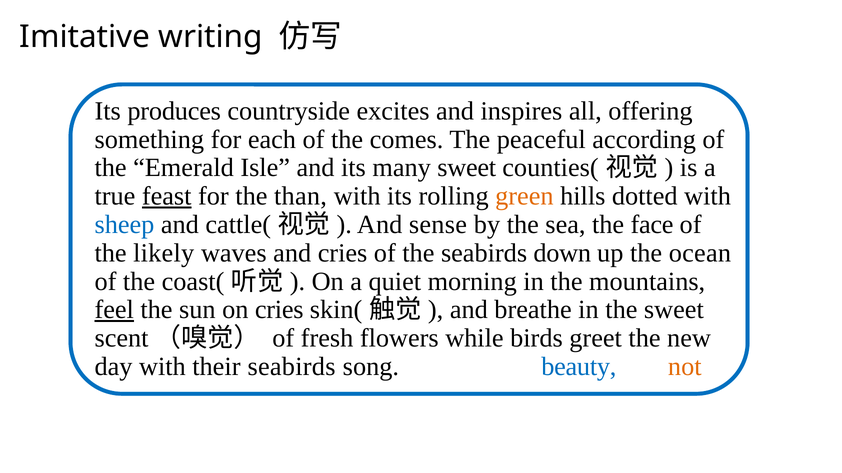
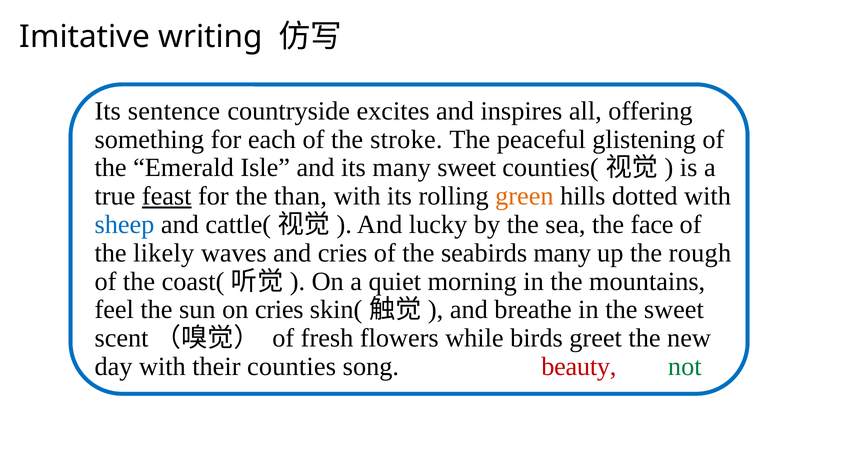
produces: produces -> sentence (174, 111)
comes: comes -> stroke (406, 140)
according: according -> glistening (644, 140)
sense: sense -> lucky (438, 225)
seabirds down: down -> many (562, 253)
ocean: ocean -> rough (700, 253)
feel underline: present -> none (114, 310)
their seabirds: seabirds -> counties (292, 367)
beauty colour: blue -> red (579, 367)
not colour: orange -> green (685, 367)
